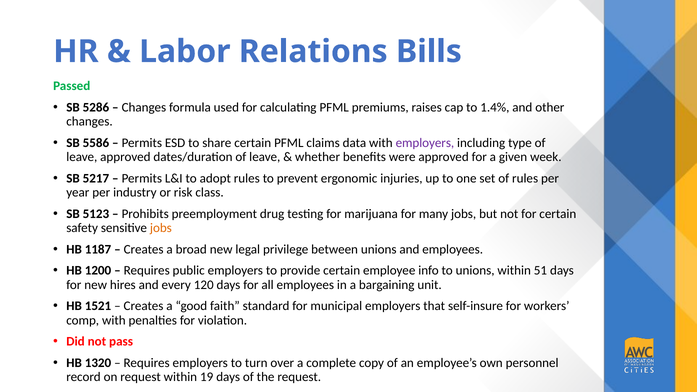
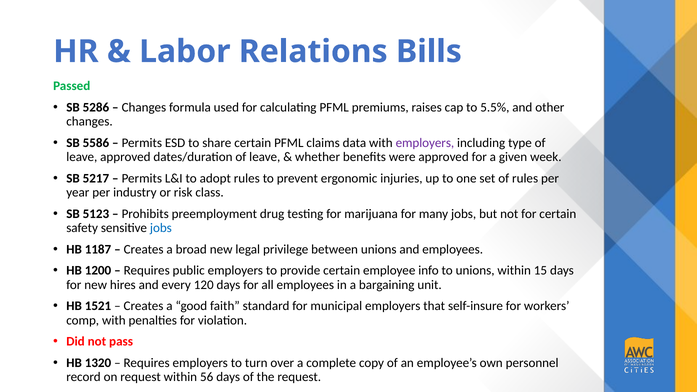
1.4%: 1.4% -> 5.5% (495, 107)
jobs colour: orange -> blue (161, 228)
51: 51 -> 15 (540, 271)
19: 19 -> 56 (207, 377)
